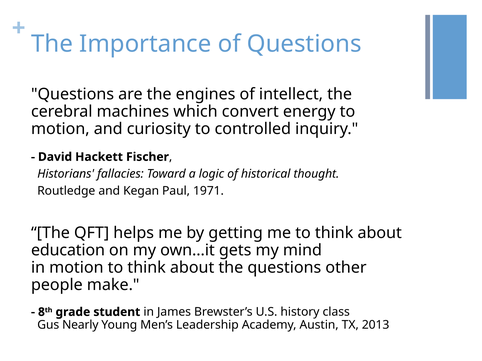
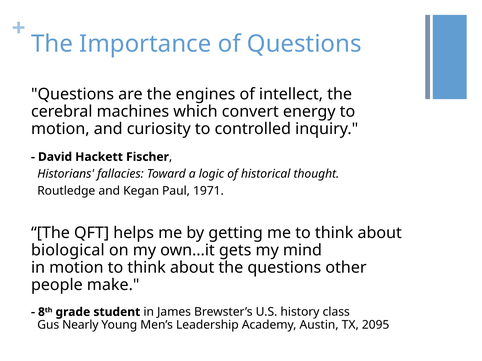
education: education -> biological (68, 250)
2013: 2013 -> 2095 (376, 325)
